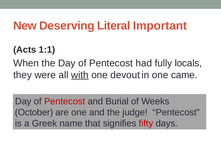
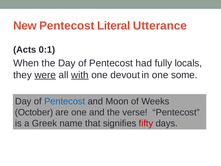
New Deserving: Deserving -> Pentecost (67, 26)
Important: Important -> Utterance (160, 26)
1:1: 1:1 -> 0:1 (47, 50)
were underline: none -> present (45, 75)
came: came -> some (184, 75)
Pentecost colour: red -> blue (65, 101)
Burial: Burial -> Moon (117, 101)
judge: judge -> verse (135, 112)
